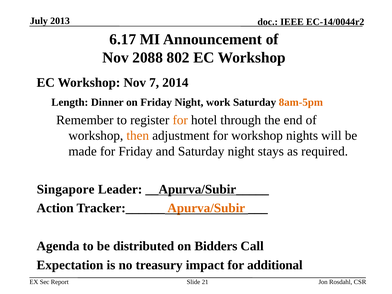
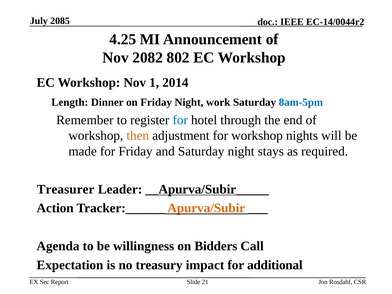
2013: 2013 -> 2085 (60, 21)
6.17: 6.17 -> 4.25 (123, 39)
2088: 2088 -> 2082 (148, 58)
7: 7 -> 1 (154, 83)
8am-5pm colour: orange -> blue (301, 102)
for colour: orange -> blue (180, 120)
Singapore: Singapore -> Treasurer (66, 189)
distributed: distributed -> willingness (144, 246)
